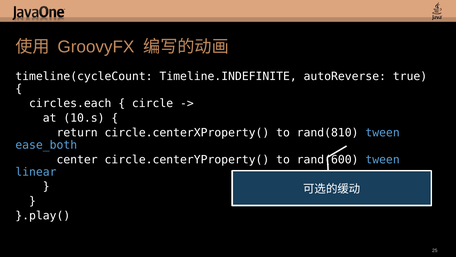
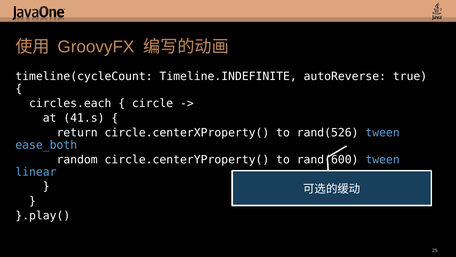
10.s: 10.s -> 41.s (84, 118)
rand(810: rand(810 -> rand(526 (328, 132)
center: center -> random (77, 159)
